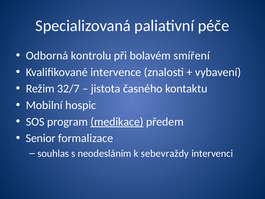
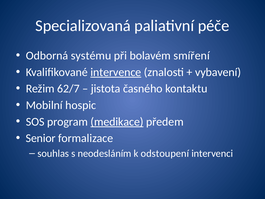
kontrolu: kontrolu -> systému (91, 56)
intervence underline: none -> present (116, 72)
32/7: 32/7 -> 62/7 (68, 89)
sebevraždy: sebevraždy -> odstoupení (165, 153)
